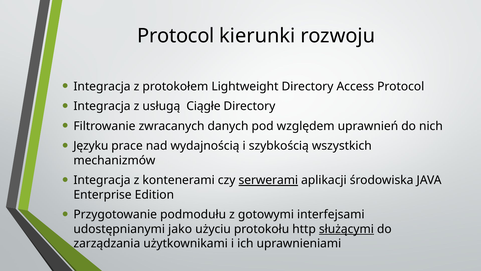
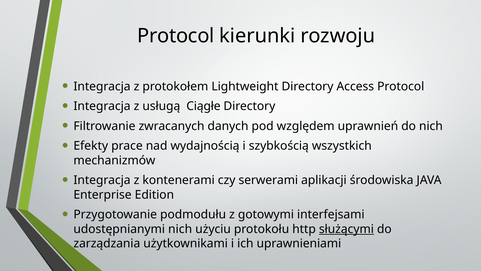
Języku: Języku -> Efekty (91, 146)
serwerami underline: present -> none (268, 180)
udostępnianymi jako: jako -> nich (180, 229)
